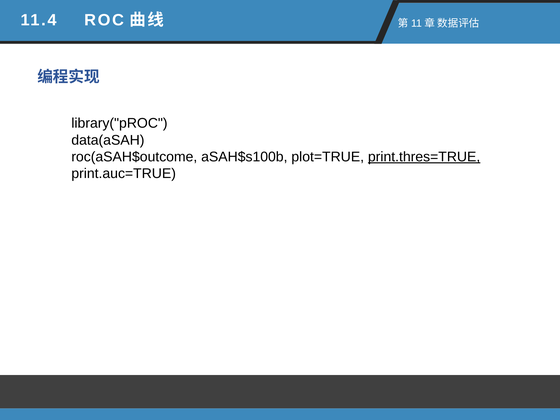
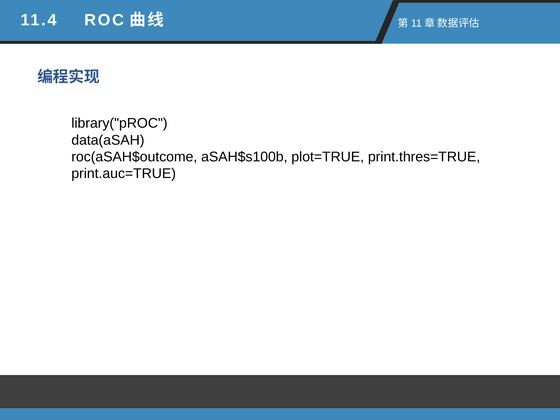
print.thres=TRUE underline: present -> none (424, 157)
